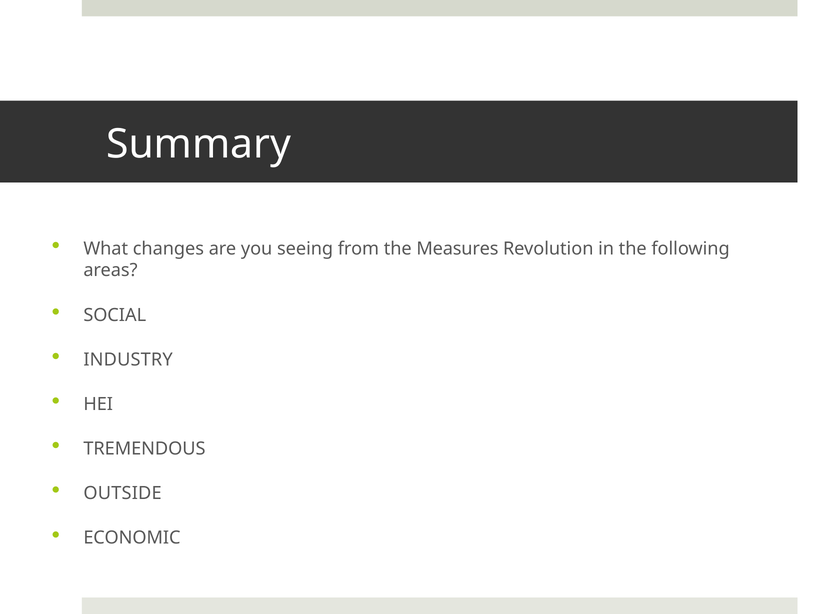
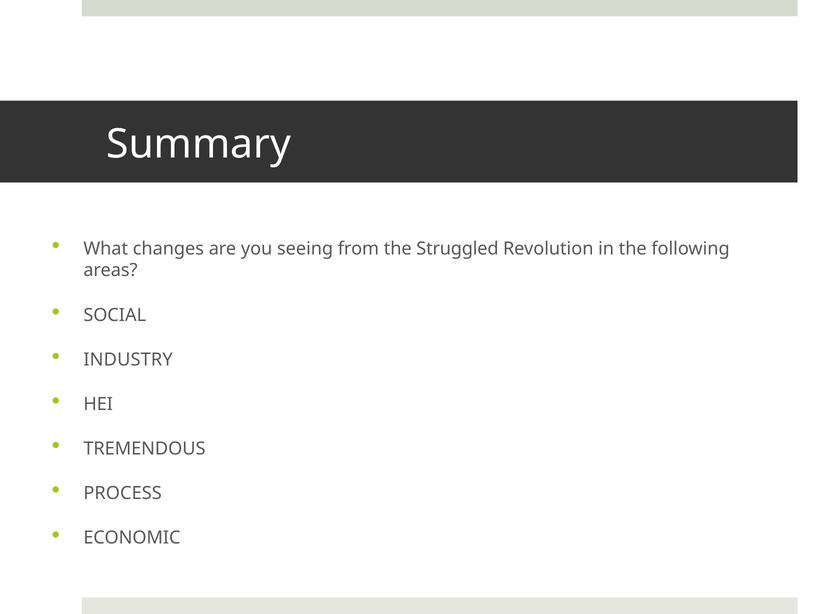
Measures: Measures -> Struggled (457, 248)
OUTSIDE: OUTSIDE -> PROCESS (123, 493)
